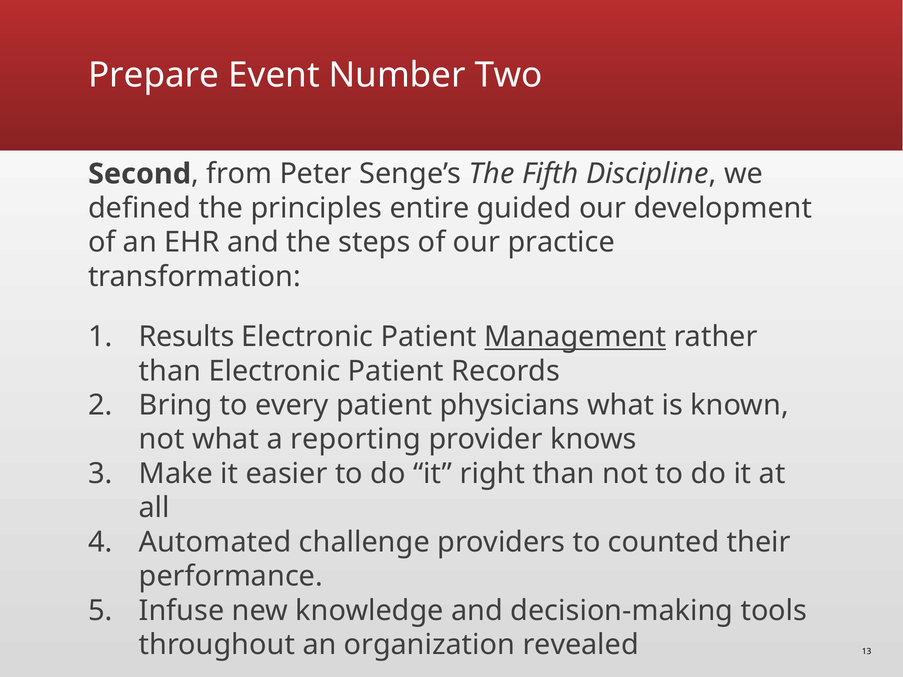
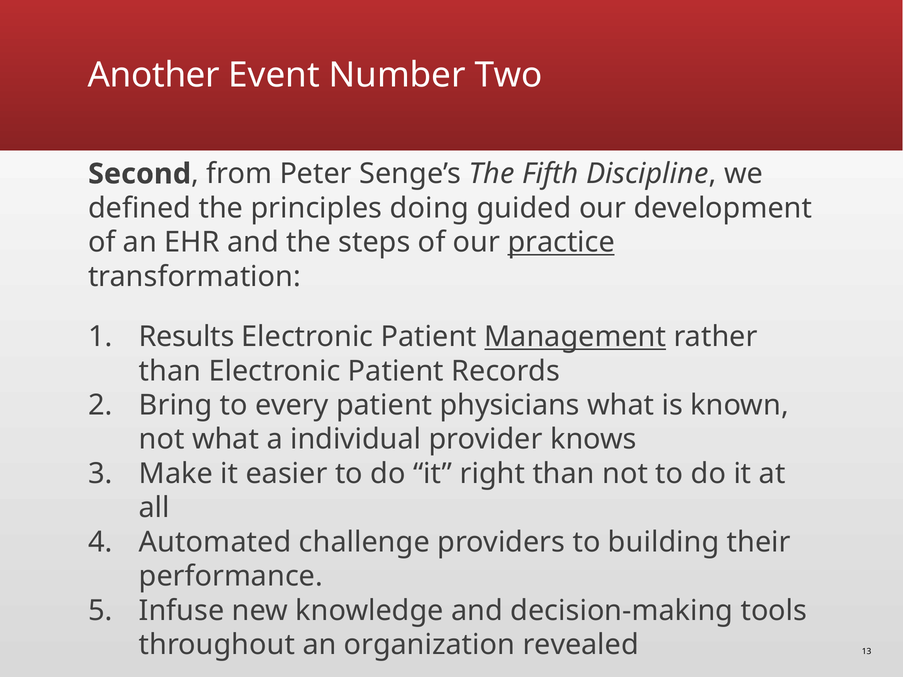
Prepare: Prepare -> Another (154, 75)
entire: entire -> doing (429, 208)
practice underline: none -> present (561, 242)
reporting: reporting -> individual (356, 440)
counted: counted -> building (664, 542)
